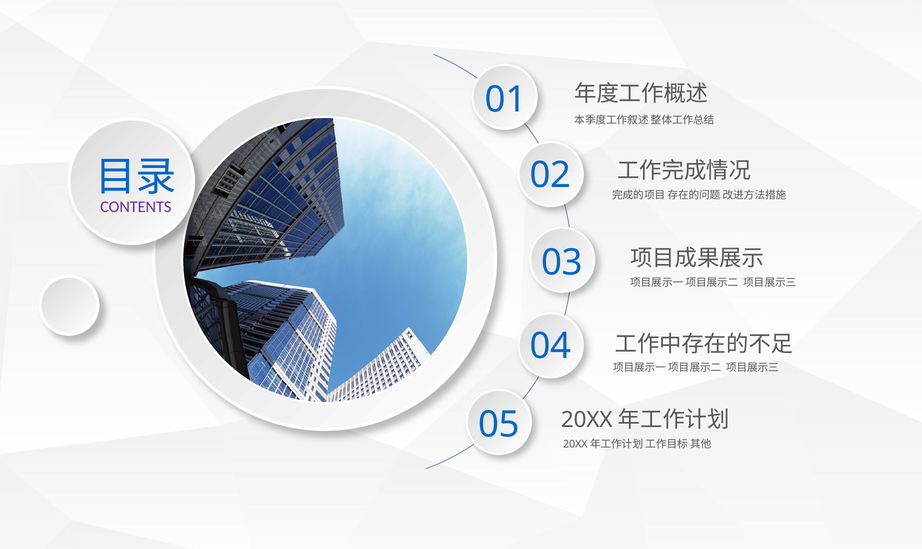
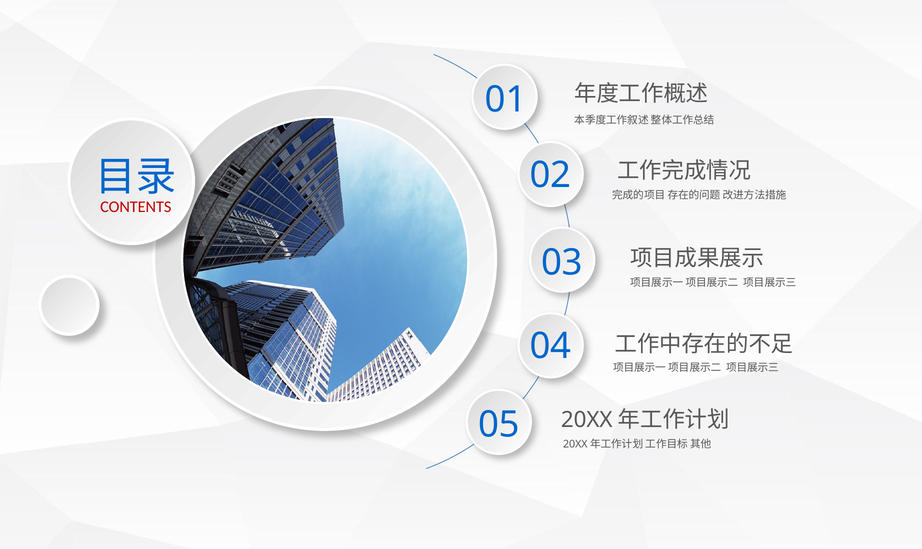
CONTENTS colour: purple -> red (136, 207)
